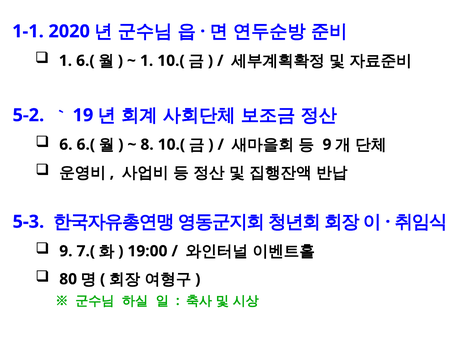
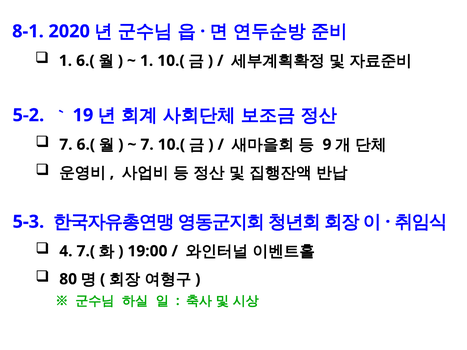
1-1: 1-1 -> 8-1 (28, 31)
6: 6 -> 7 (66, 145)
8: 8 -> 7 (147, 145)
9: 9 -> 4 (66, 251)
